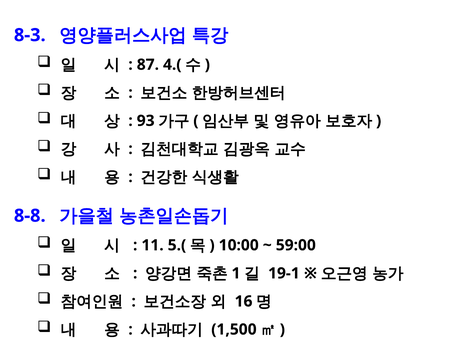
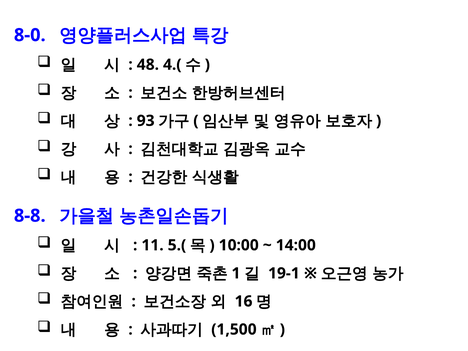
8-3: 8-3 -> 8-0 (30, 35)
87: 87 -> 48 (148, 65)
59:00: 59:00 -> 14:00 (296, 245)
